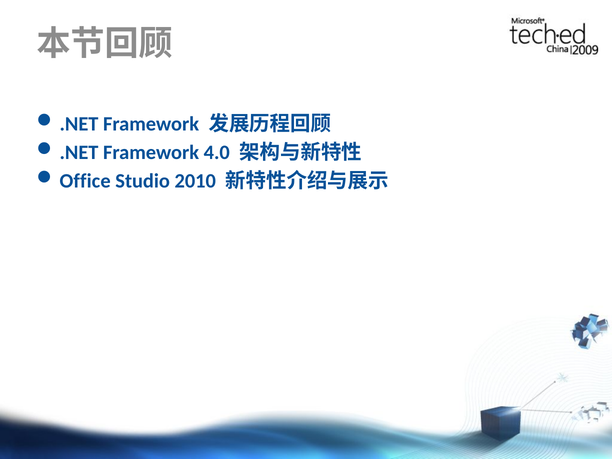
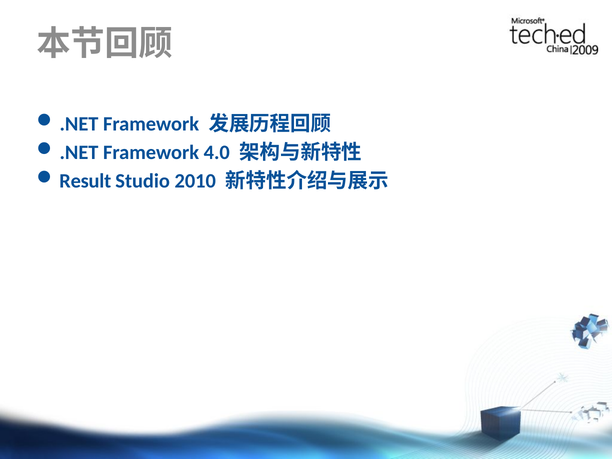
Office: Office -> Result (85, 181)
